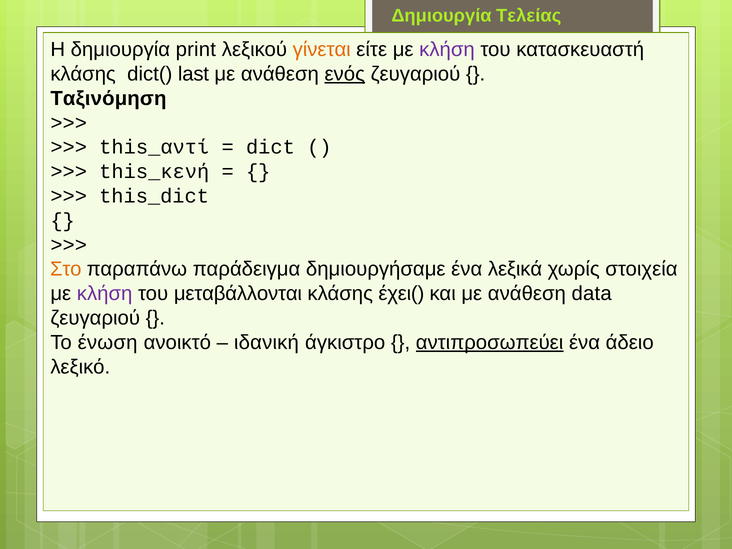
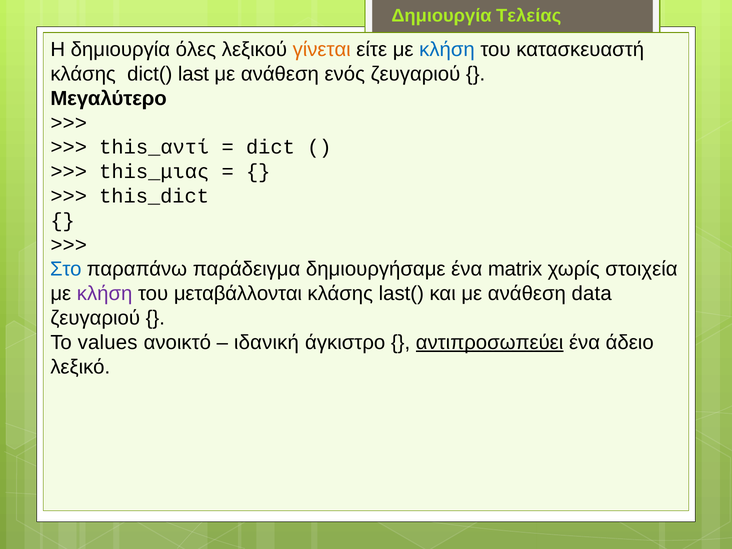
print: print -> όλες (196, 50)
κλήση colour: purple -> blue (447, 50)
ενός underline: present -> none (345, 74)
Ταξινόμηση: Ταξινόμηση -> Μεγαλύτερο (109, 98)
this_κενή: this_κενή -> this_μιας (154, 172)
Στο colour: orange -> blue (66, 269)
λεξικά: λεξικά -> matrix (515, 269)
έχει(: έχει( -> last( (401, 294)
ένωση: ένωση -> values (108, 343)
